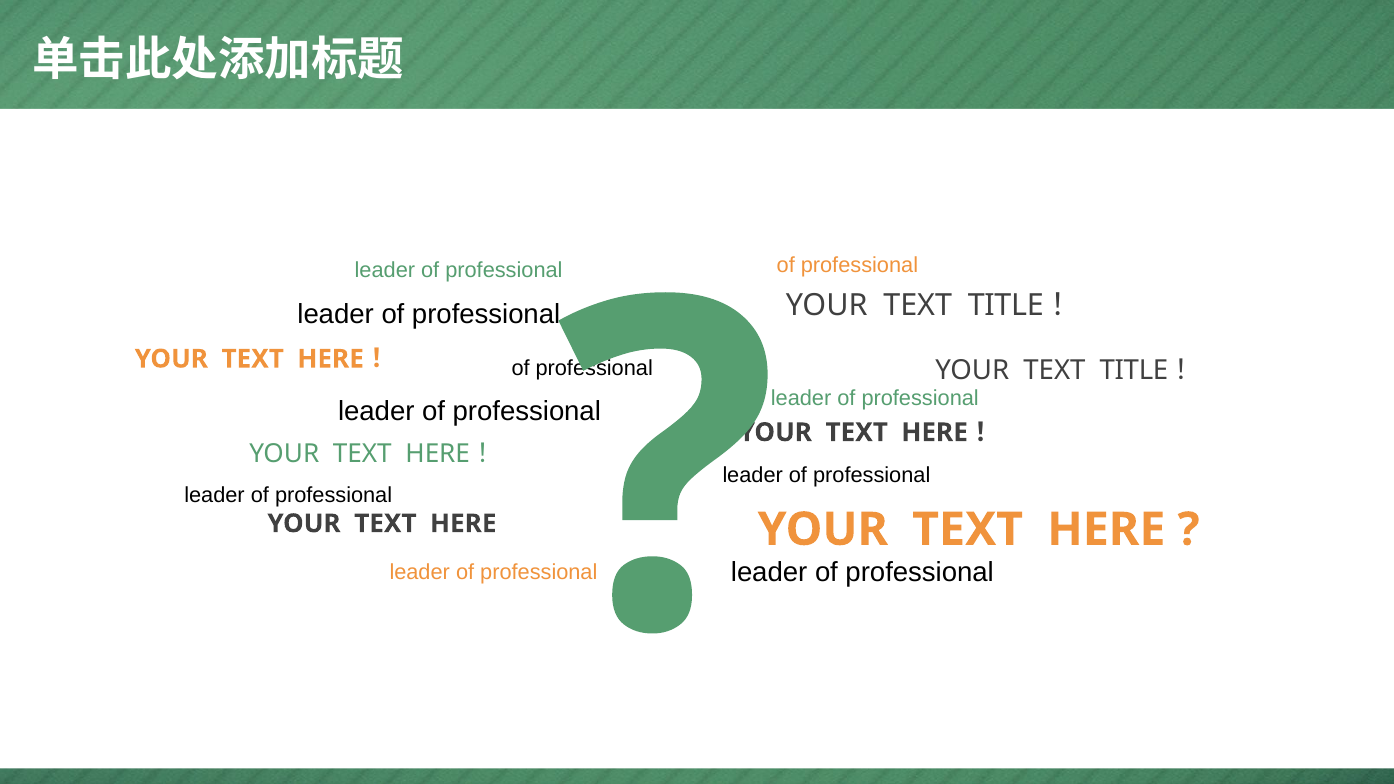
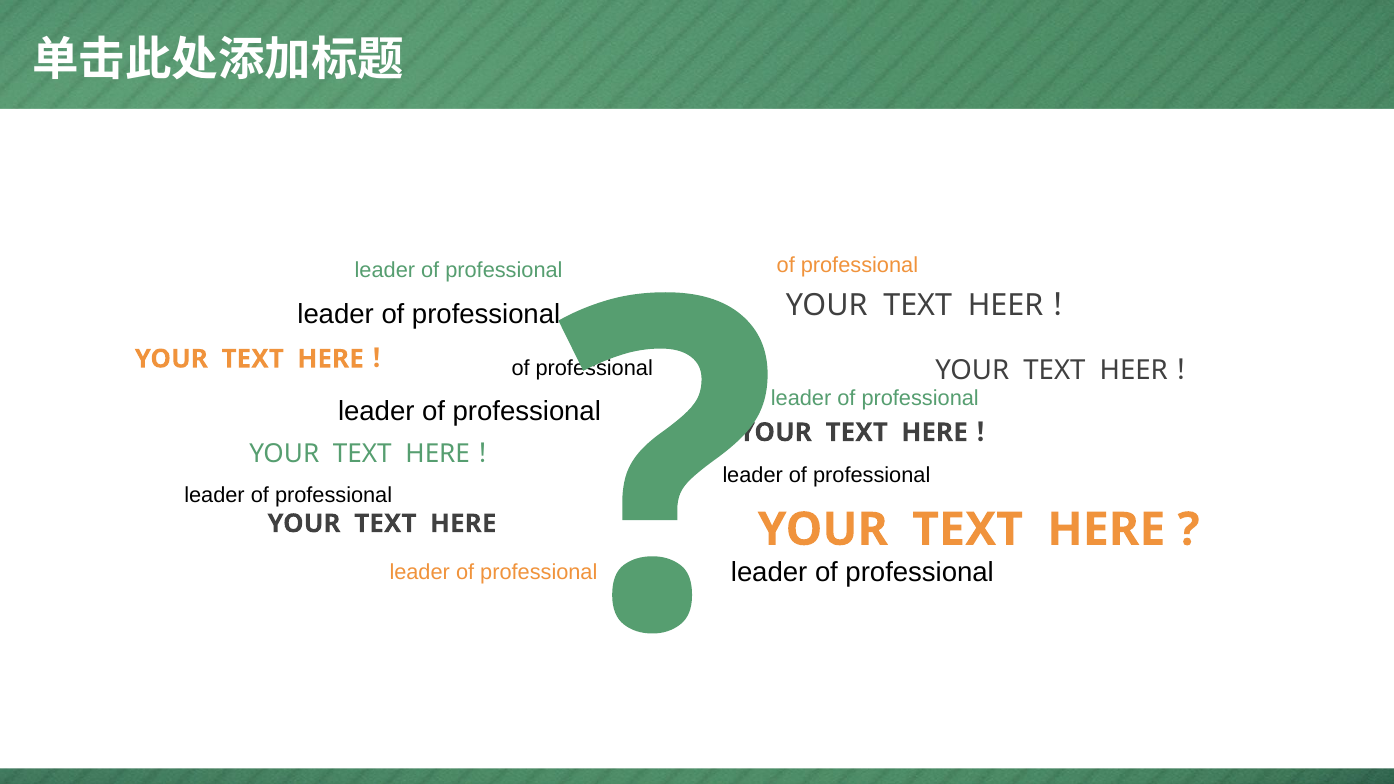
TITLE: TITLE -> HEER (1006, 305)
TITLE: TITLE -> HEER (1134, 370)
